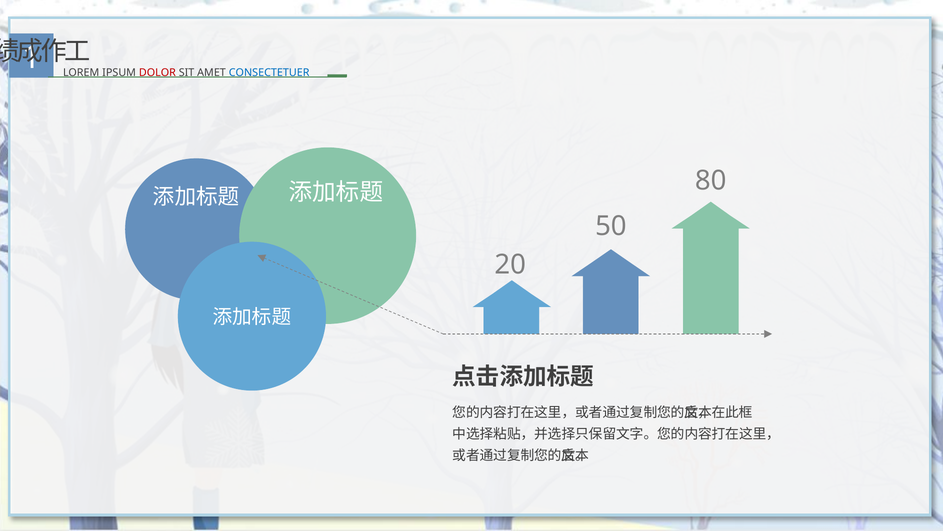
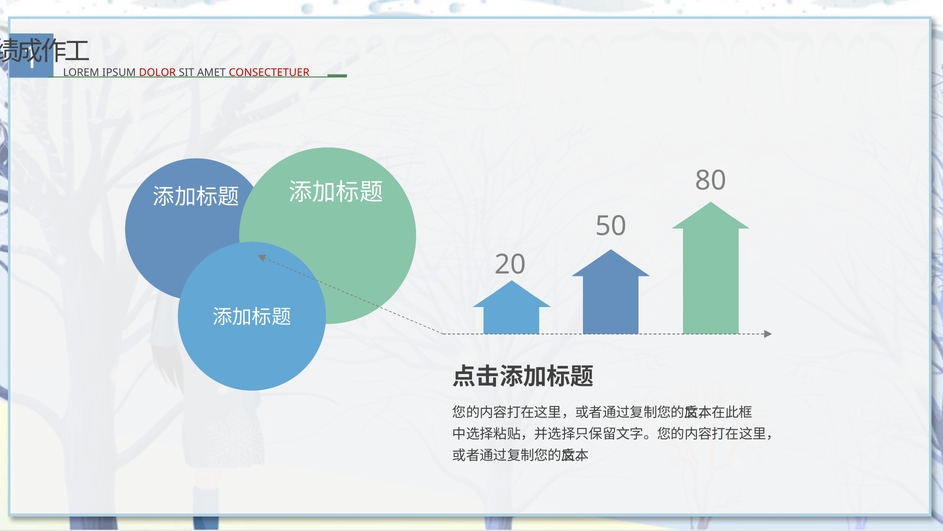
CONSECTETUER colour: blue -> red (269, 73)
